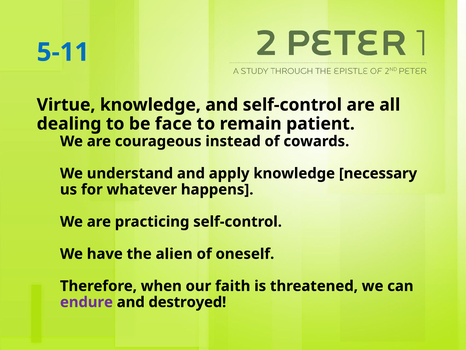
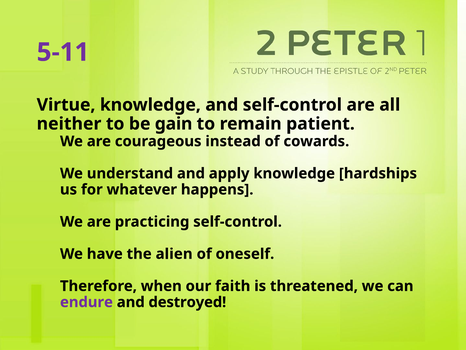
5-11 colour: blue -> purple (63, 52)
dealing: dealing -> neither (69, 124)
face: face -> gain (174, 124)
necessary: necessary -> hardships (378, 173)
